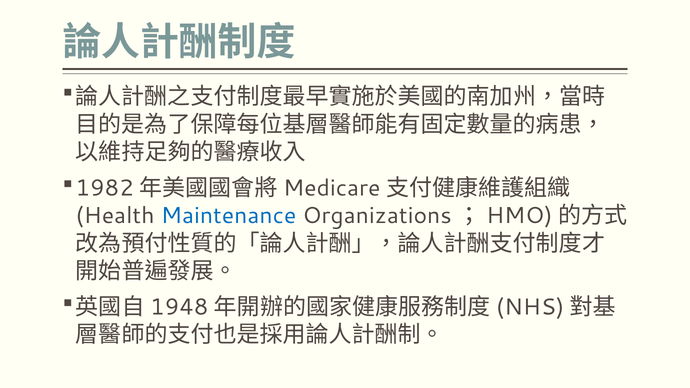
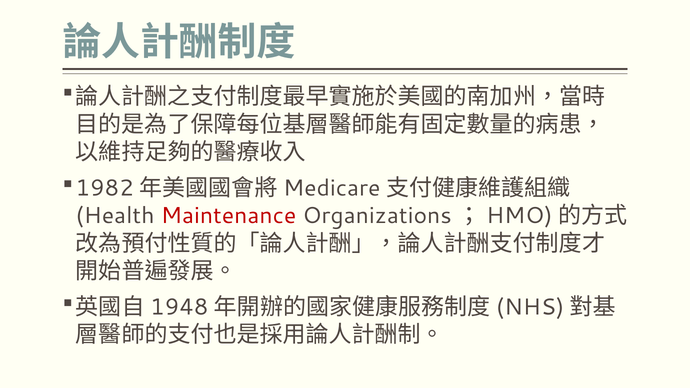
Maintenance colour: blue -> red (229, 216)
